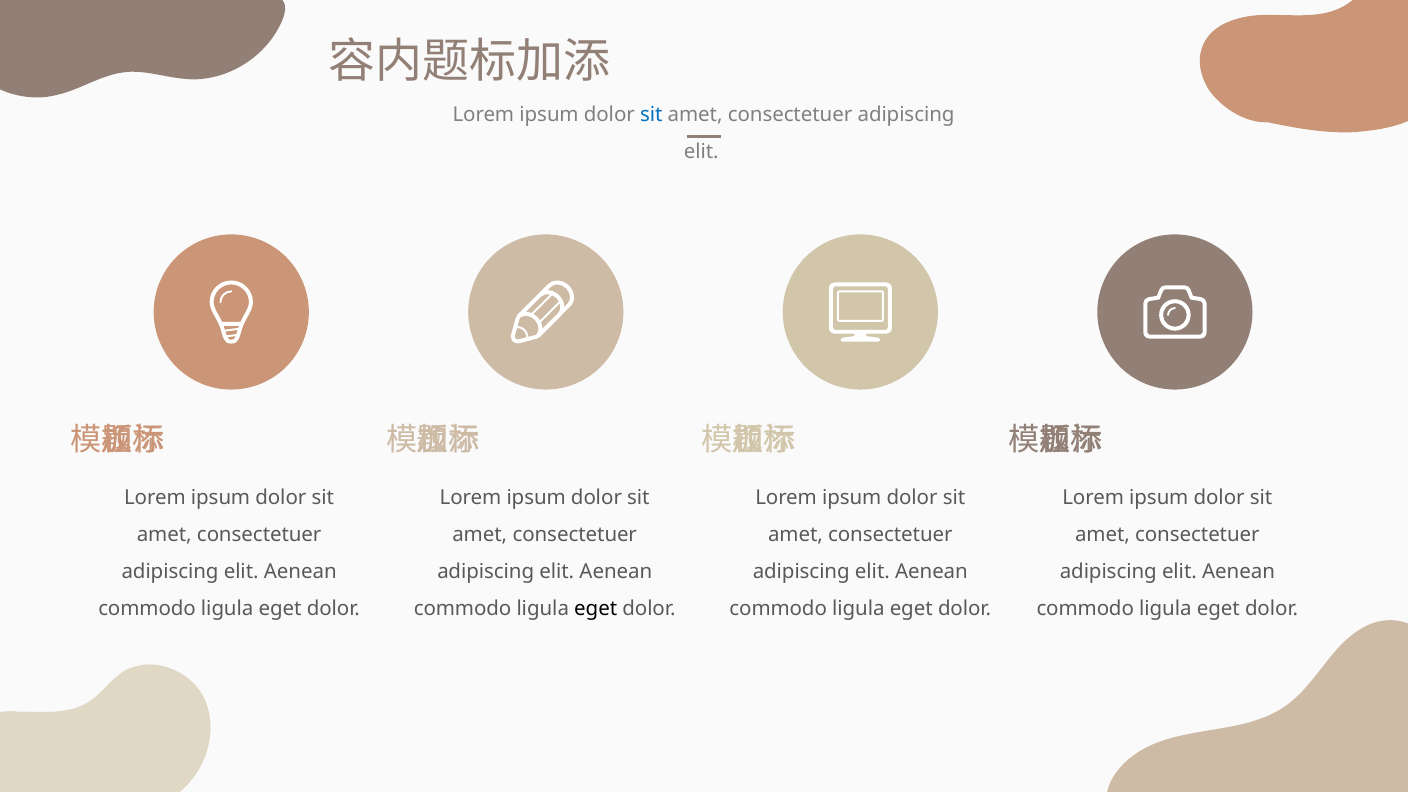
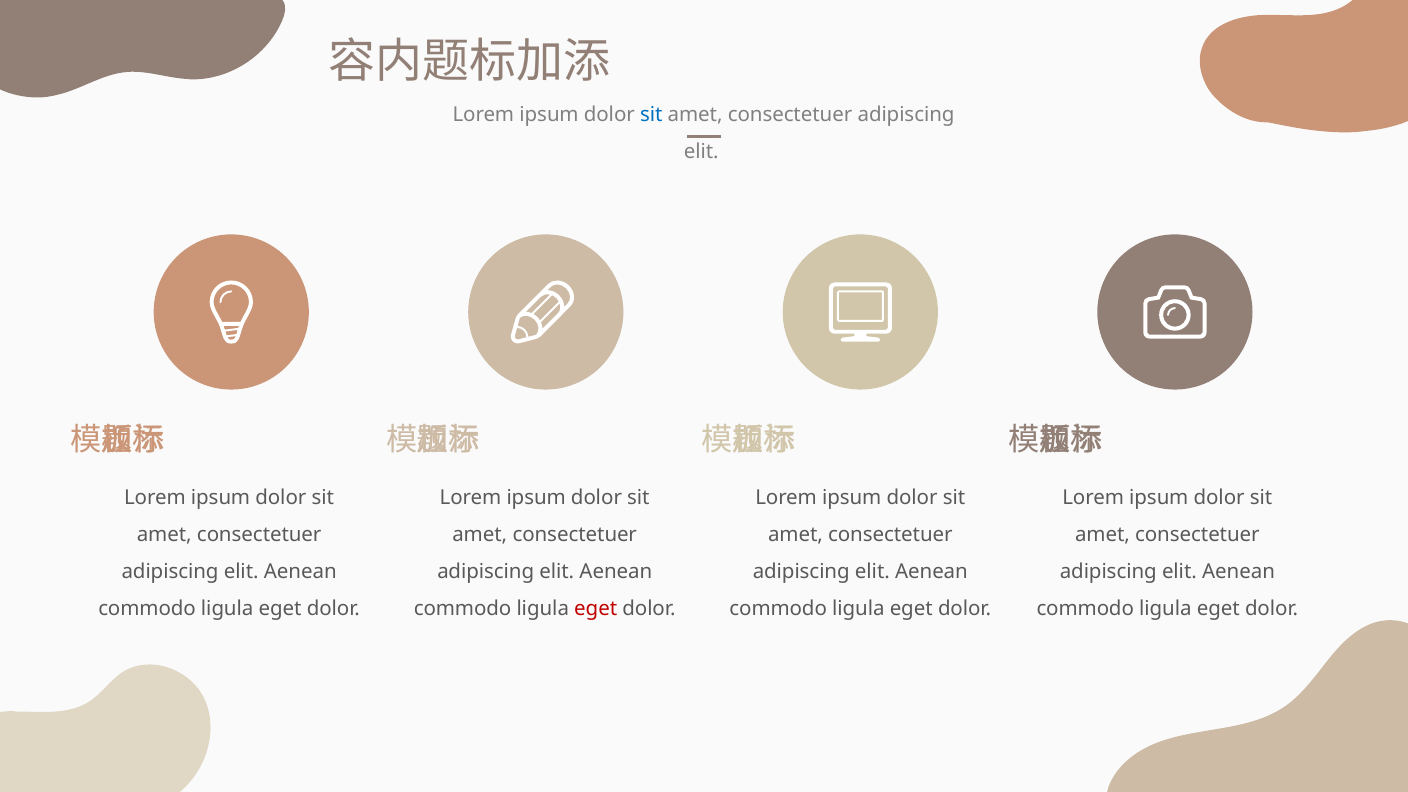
eget colour: black -> red (596, 609)
